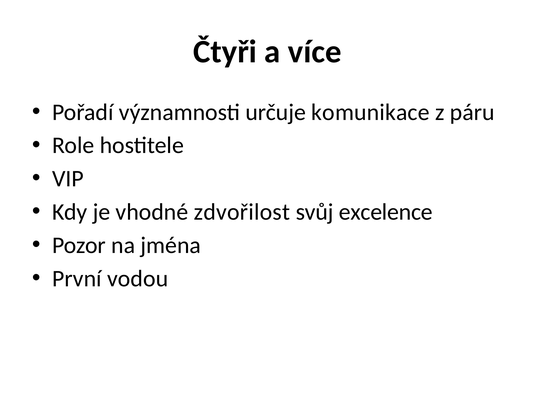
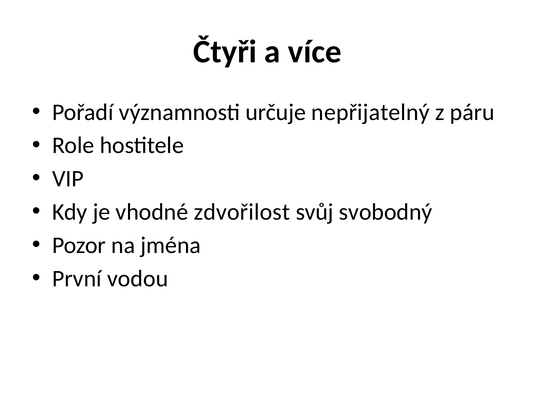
komunikace: komunikace -> nepřijatelný (370, 112)
excelence: excelence -> svobodný (386, 212)
